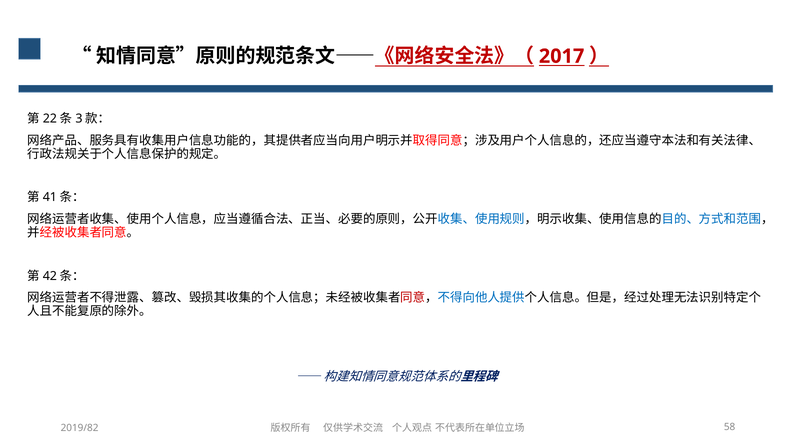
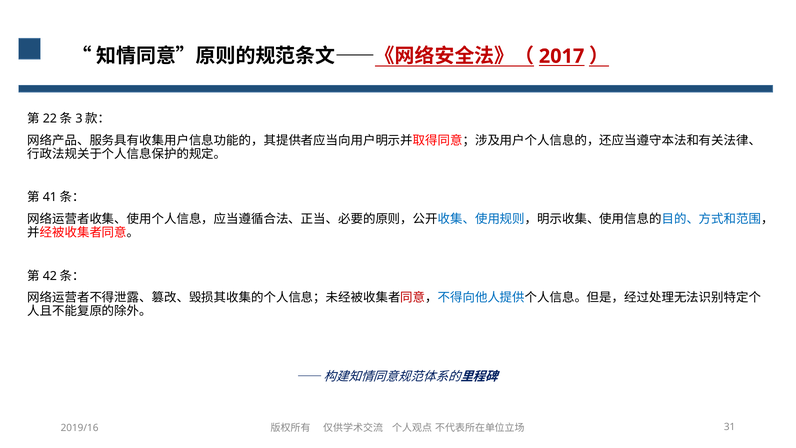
2019/82: 2019/82 -> 2019/16 (80, 428)
58: 58 -> 31 (730, 427)
